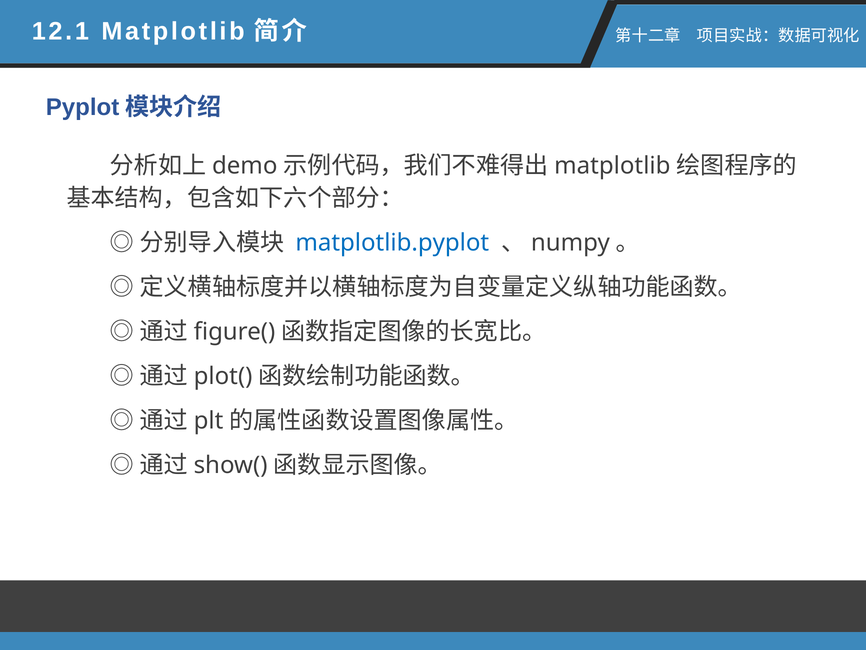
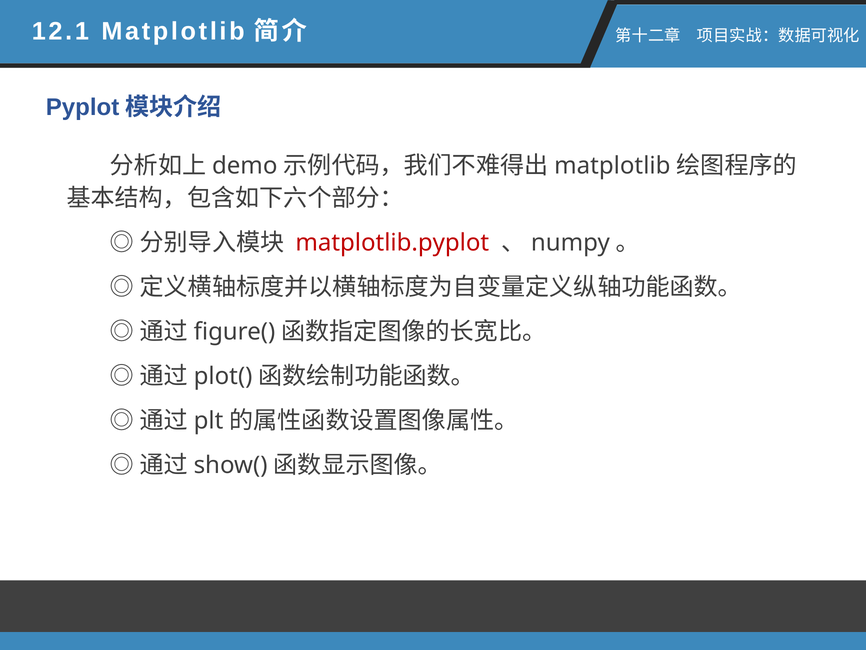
matplotlib.pyplot colour: blue -> red (392, 242)
